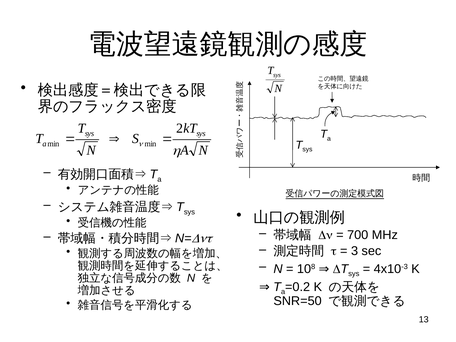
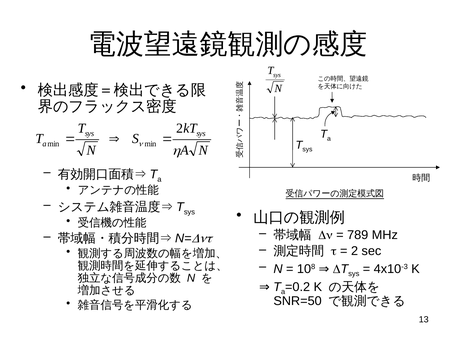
700: 700 -> 789 (358, 235)
3: 3 -> 2 (355, 251)
